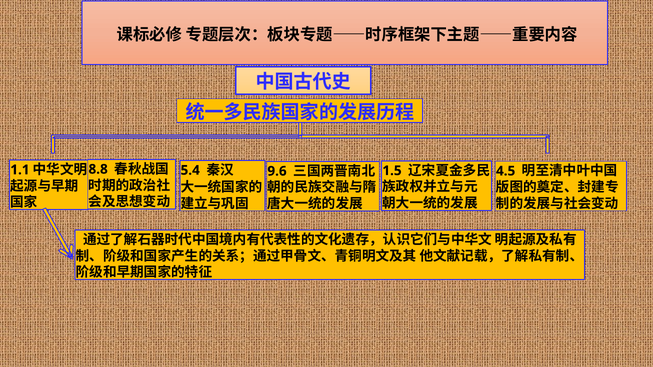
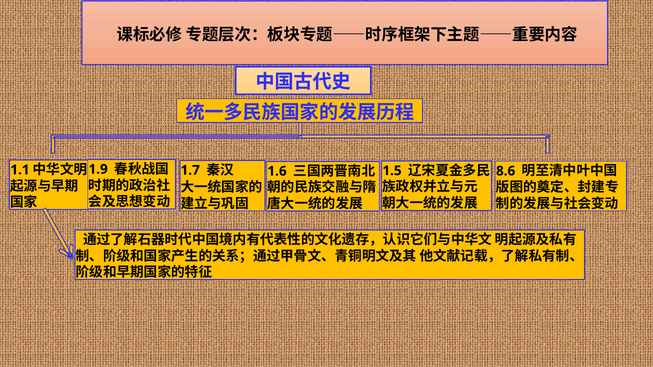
8.8: 8.8 -> 1.9 (98, 169)
5.4: 5.4 -> 1.7 (190, 170)
4.5: 4.5 -> 8.6 (506, 171)
9.6: 9.6 -> 1.6 (277, 171)
